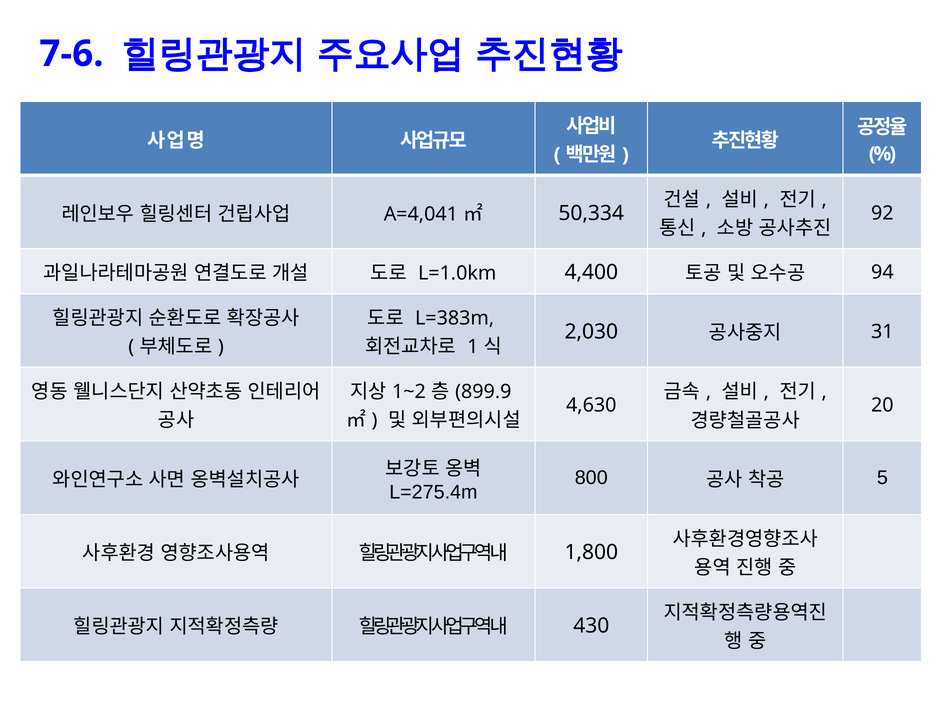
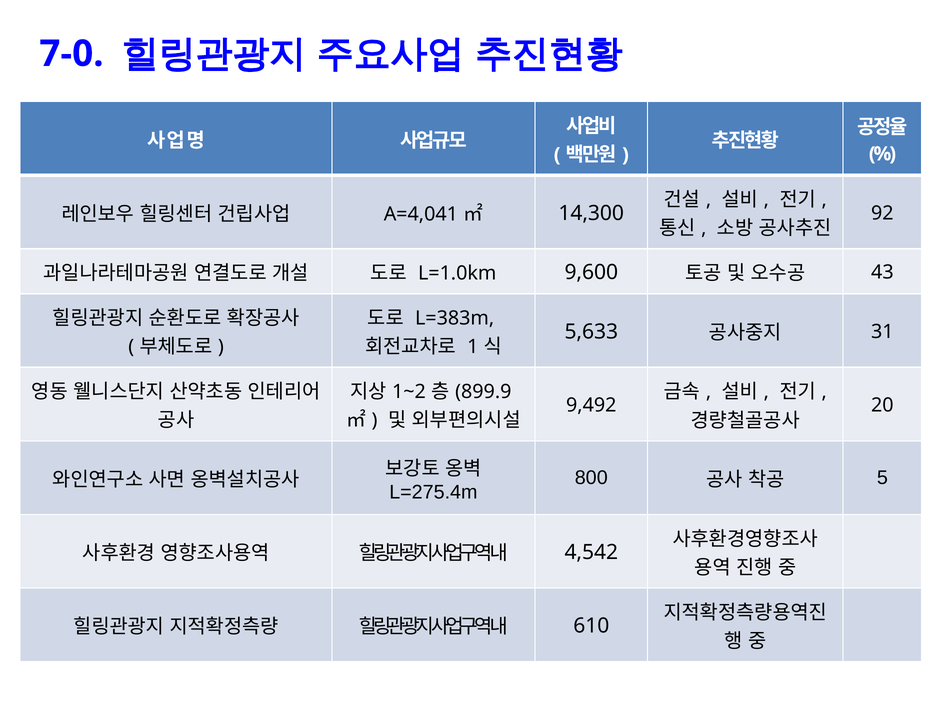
7-6: 7-6 -> 7-0 (71, 54)
50,334: 50,334 -> 14,300 (591, 213)
4,400: 4,400 -> 9,600 (591, 272)
94: 94 -> 43 (882, 272)
2,030: 2,030 -> 5,633 (591, 332)
4,630: 4,630 -> 9,492 (591, 405)
1,800: 1,800 -> 4,542 (591, 552)
430: 430 -> 610 (591, 626)
